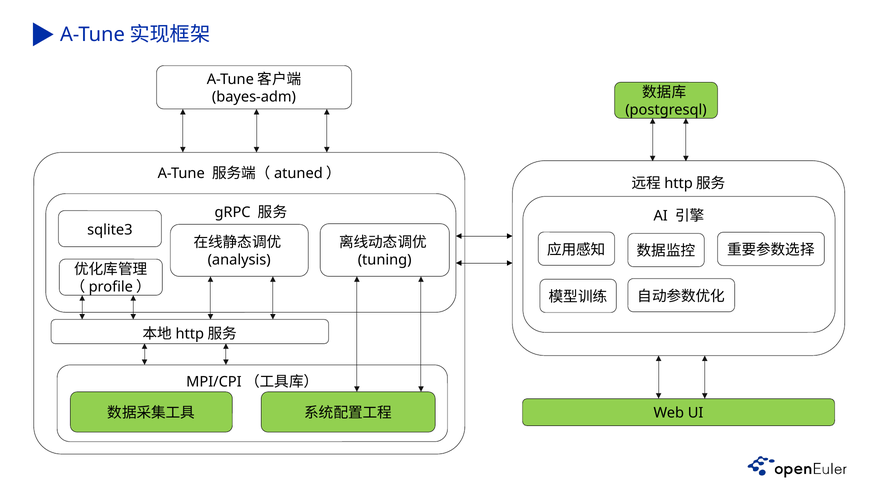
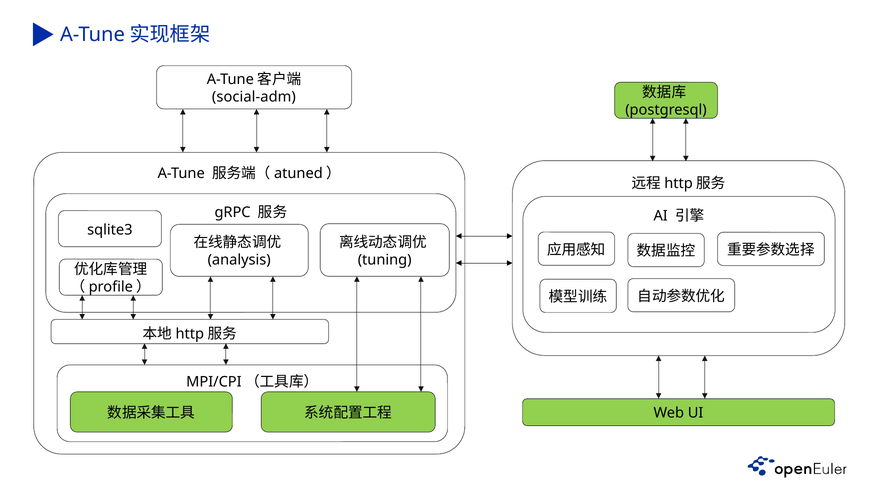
bayes-adm: bayes-adm -> social-adm (254, 97)
